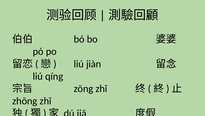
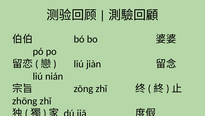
liú qíng: qíng -> nián (54, 76)
